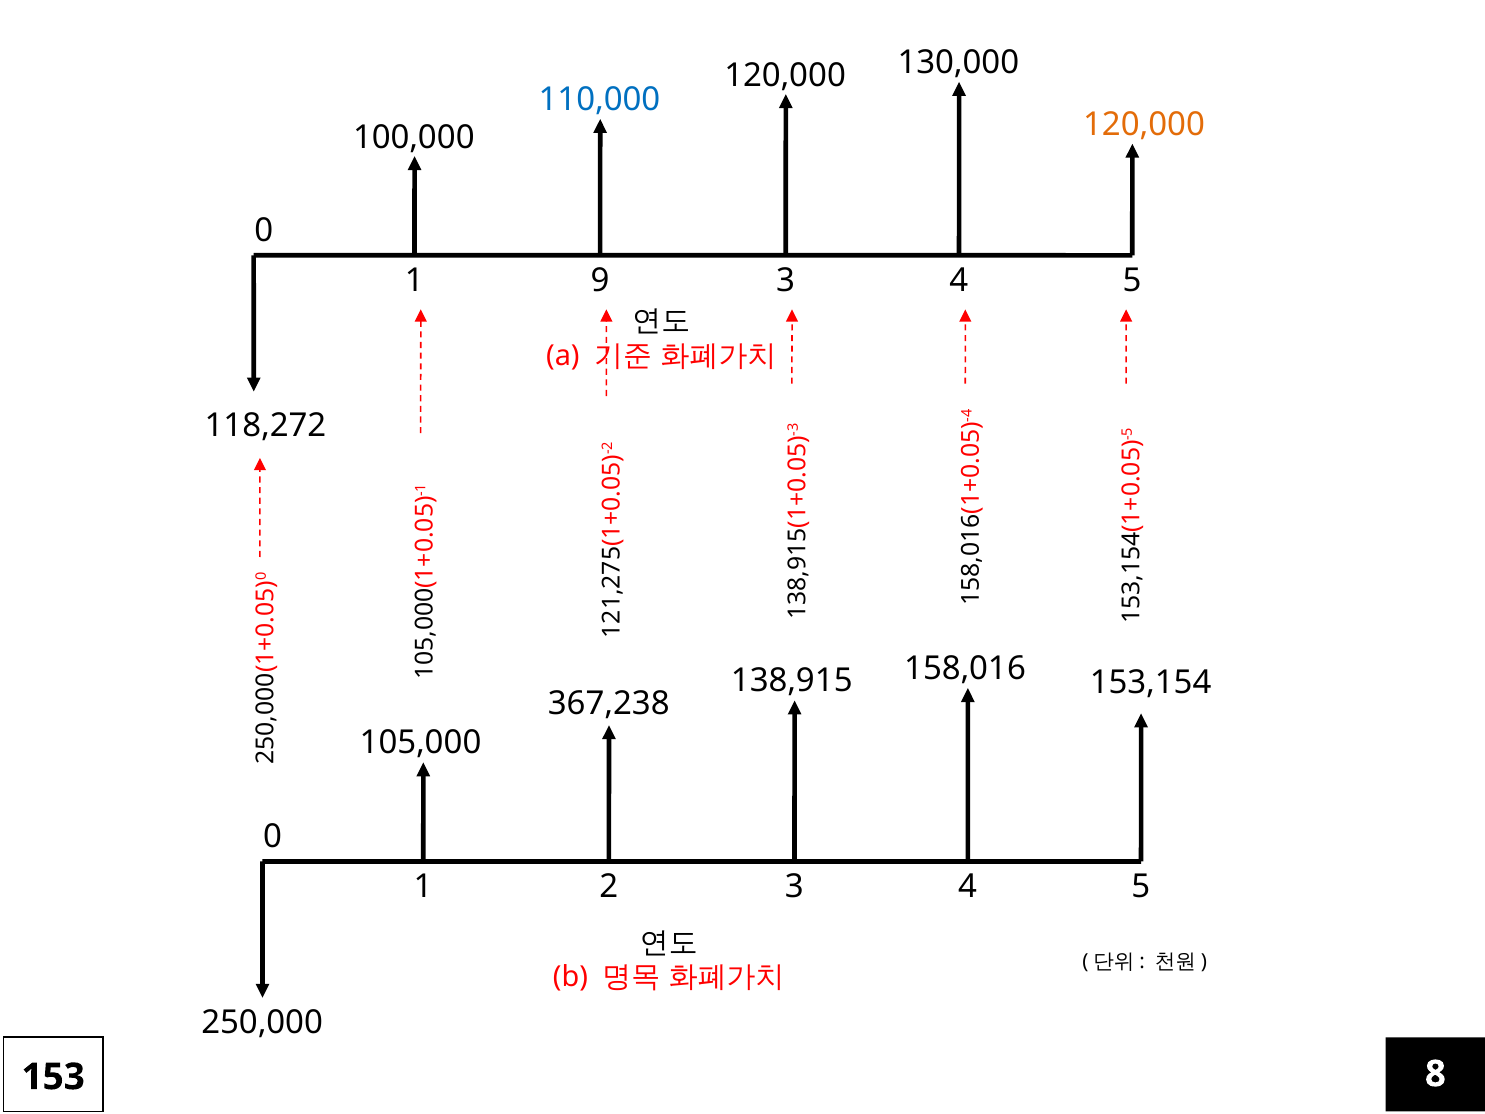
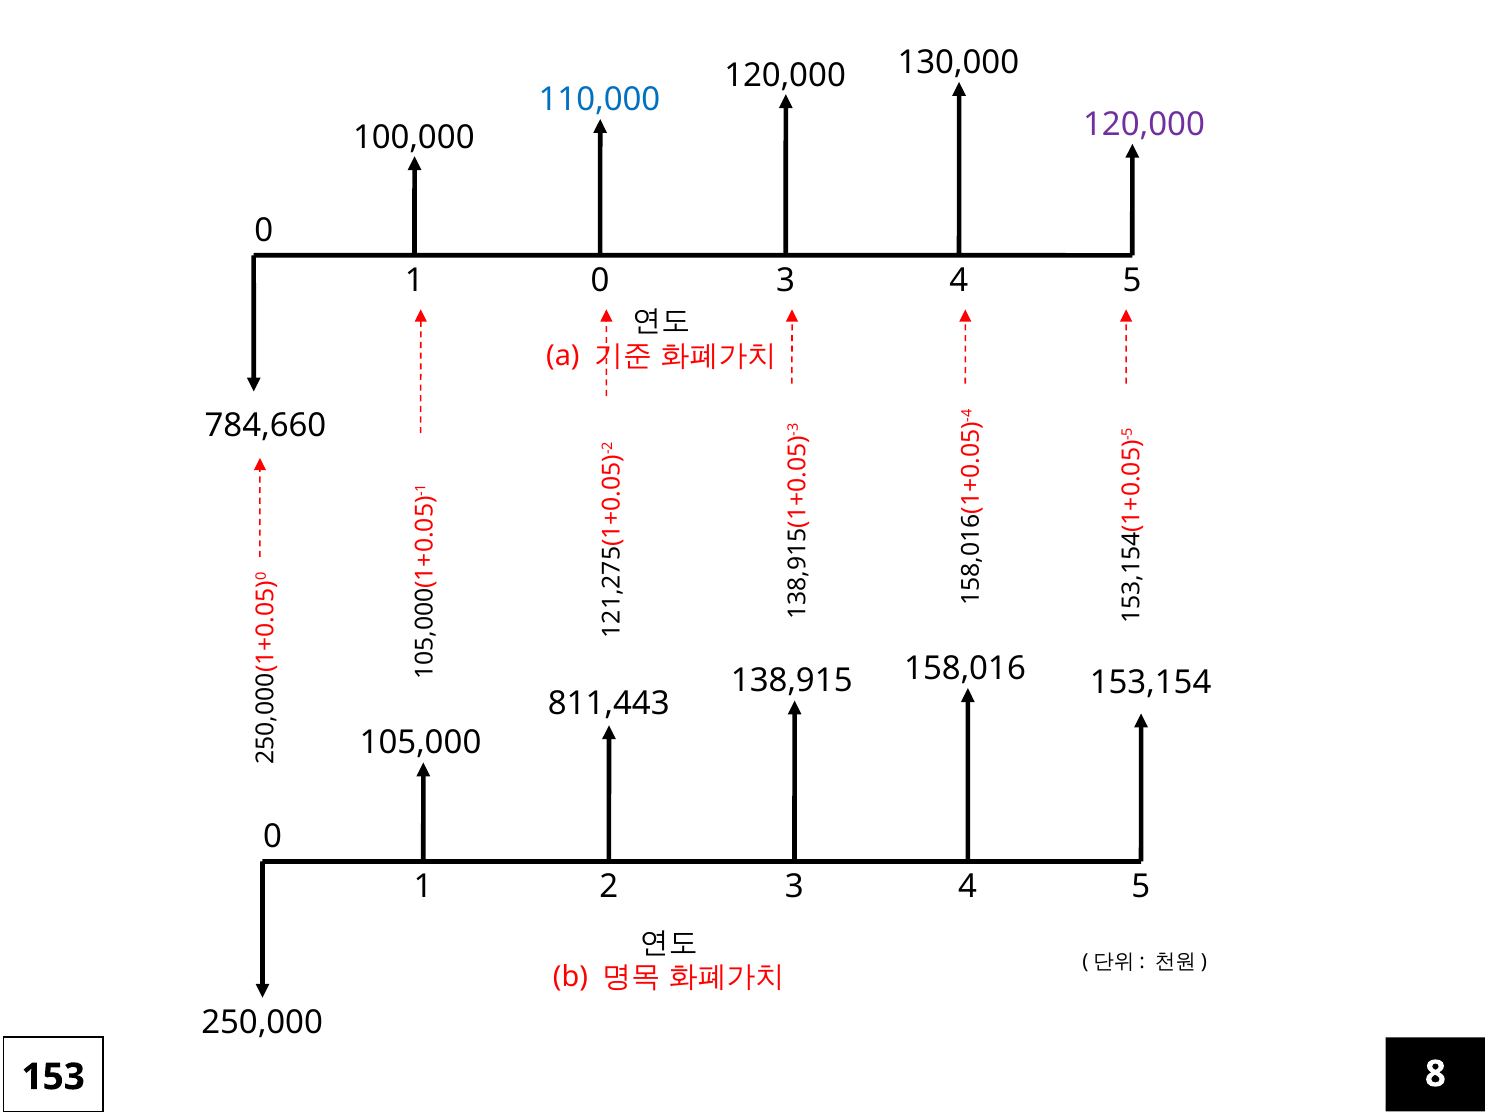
120,000 colour: orange -> purple (1144, 125)
9: 9 -> 0 (600, 280)
118,272: 118,272 -> 784,660 (265, 425)
367,238: 367,238 -> 811,443 (609, 703)
